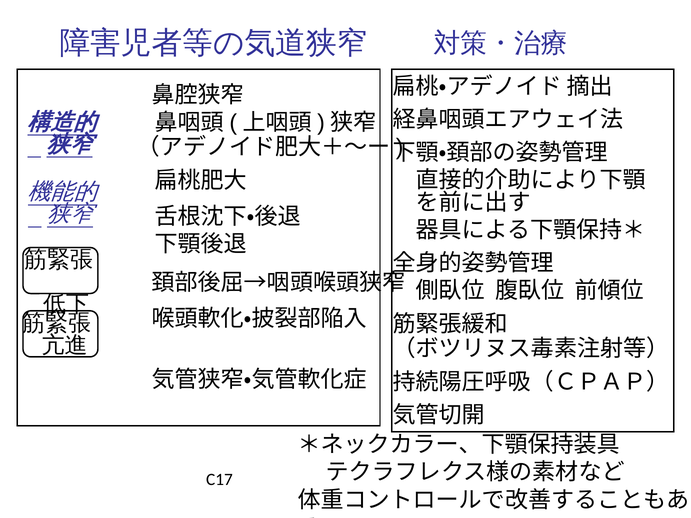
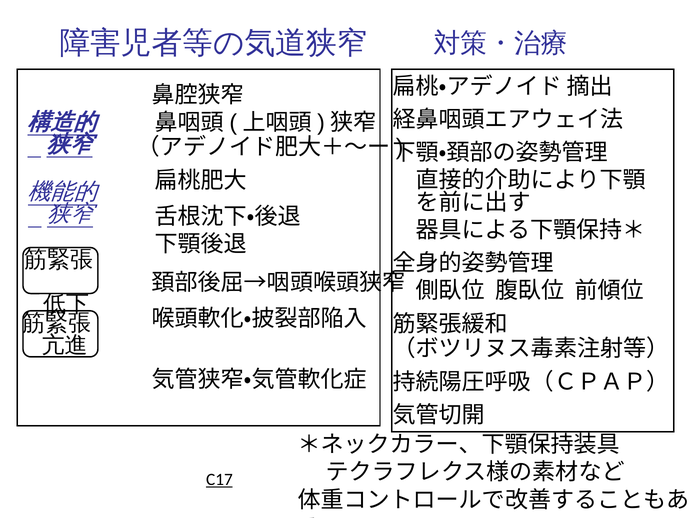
C17 underline: none -> present (219, 480)
